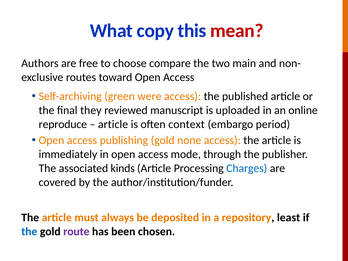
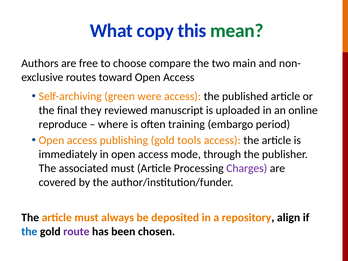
mean colour: red -> green (237, 31)
article: article -> where (113, 124)
context: context -> training (187, 124)
none: none -> tools (189, 140)
associated kinds: kinds -> must (123, 168)
Charges colour: blue -> purple (247, 168)
least: least -> align (289, 218)
